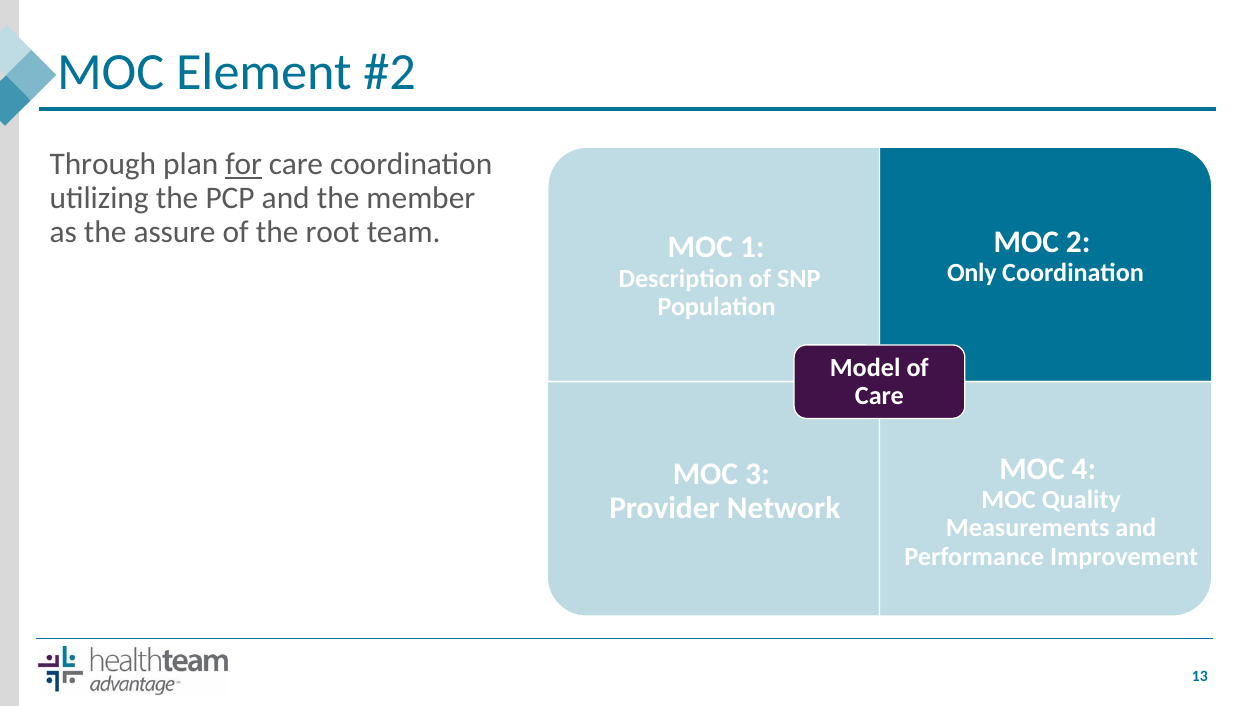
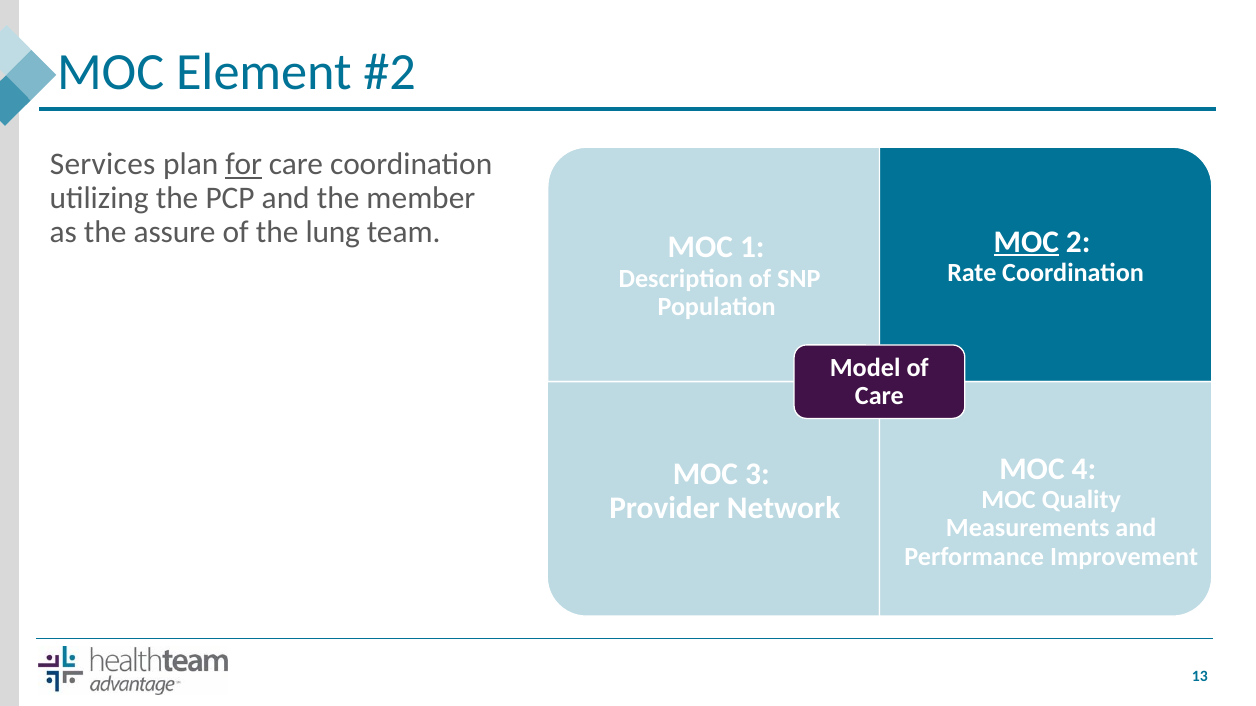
Through: Through -> Services (103, 165)
root: root -> lung (333, 232)
MOC underline: none -> present (1026, 242)
Only: Only -> Rate (972, 273)
